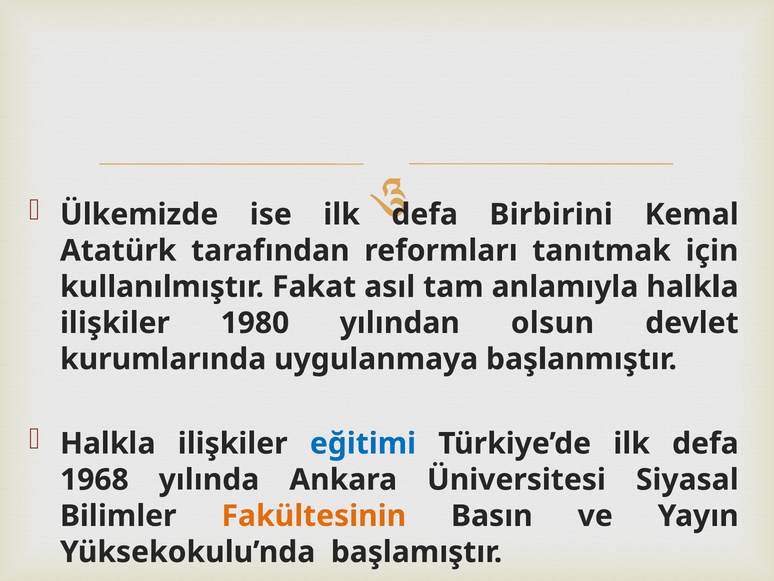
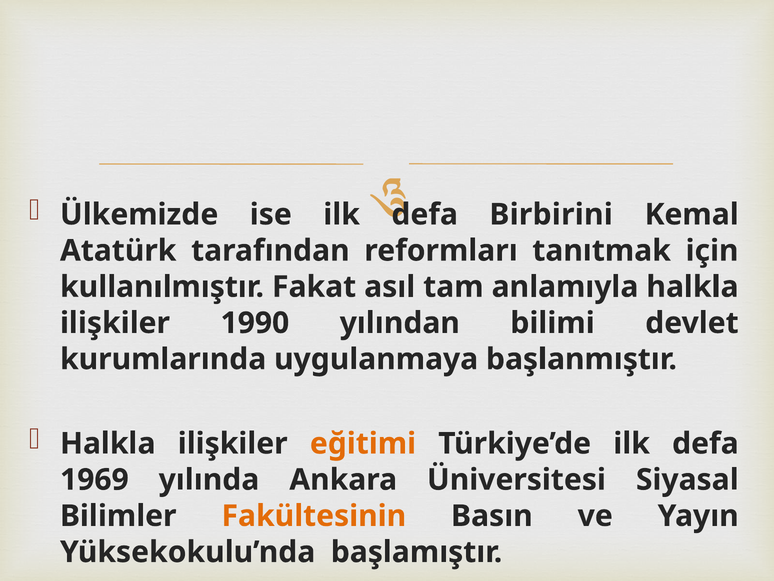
1980: 1980 -> 1990 (255, 323)
olsun: olsun -> bilimi (553, 323)
eğitimi colour: blue -> orange (363, 443)
1968: 1968 -> 1969 (94, 479)
